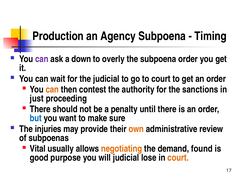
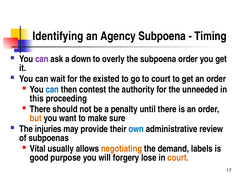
Production: Production -> Identifying (58, 36)
the judicial: judicial -> existed (106, 79)
can colour: orange -> blue (52, 90)
sanctions: sanctions -> unneeded (200, 90)
just: just -> this (37, 99)
but colour: blue -> orange (36, 118)
own colour: orange -> blue (136, 129)
found: found -> labels (202, 149)
will judicial: judicial -> forgery (126, 158)
